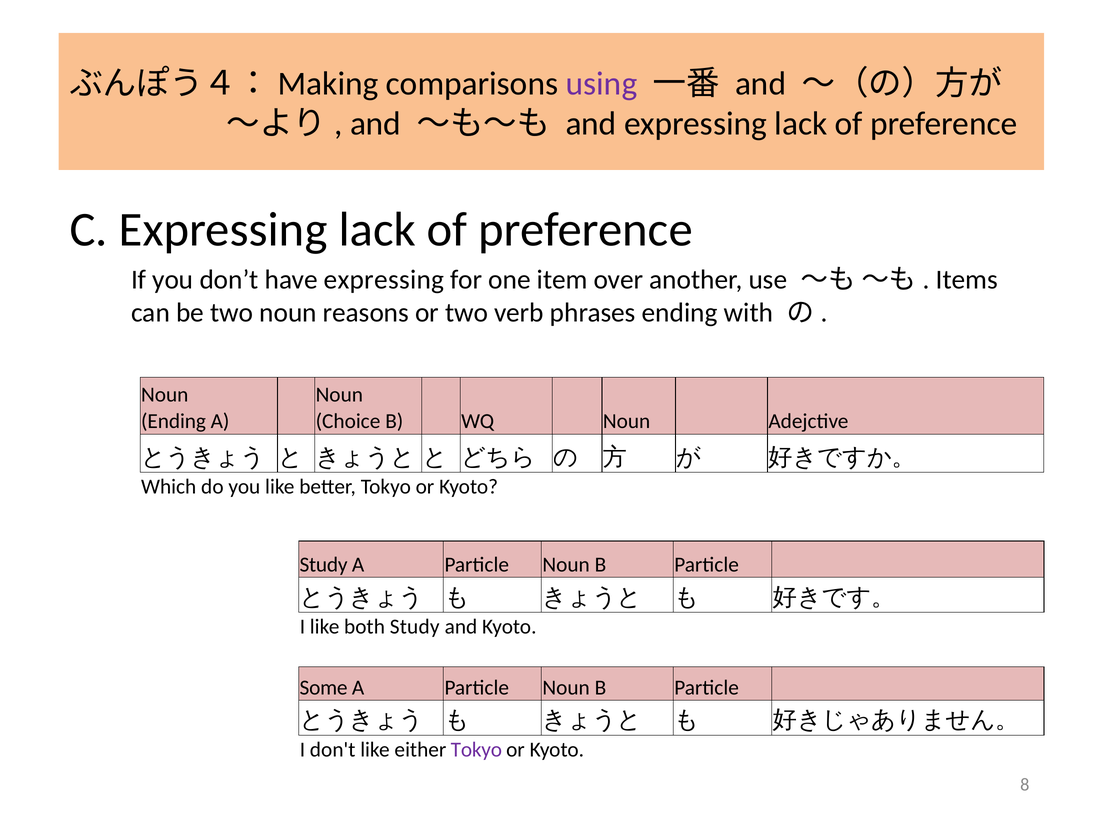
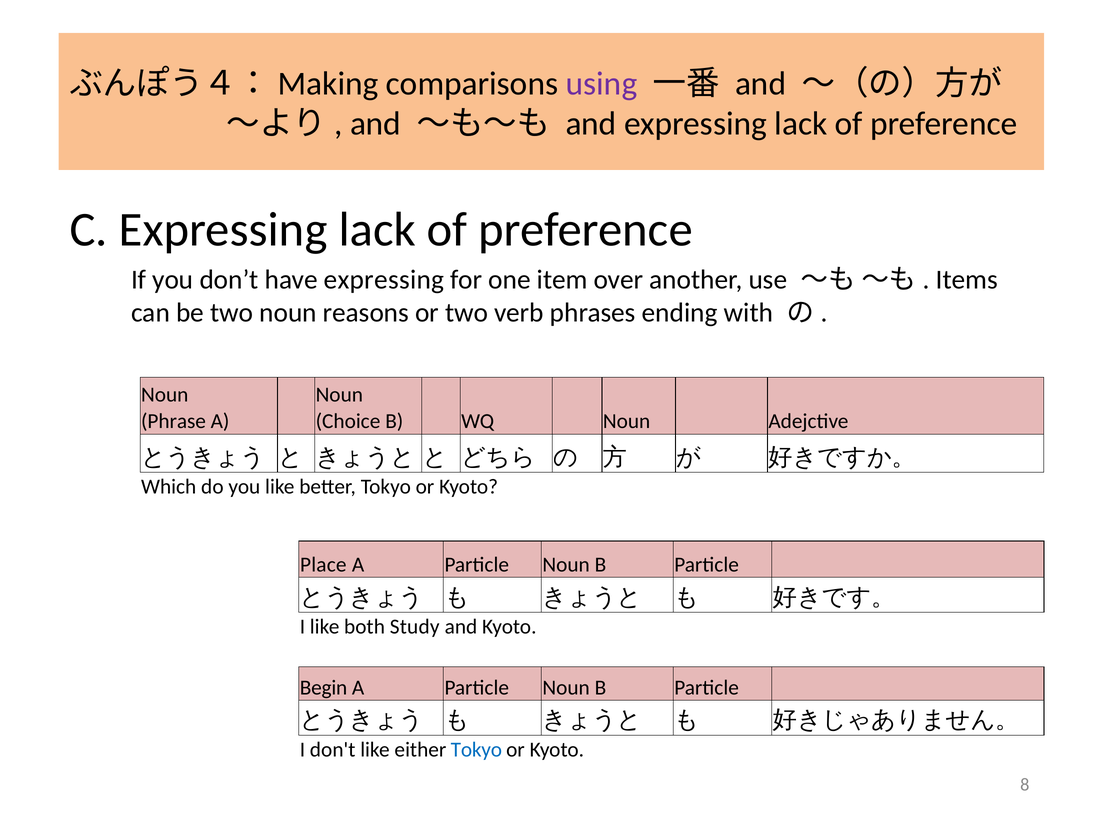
Ending: Ending -> Phrase (173, 421)
Study: Study -> Place (323, 564)
Some: Some -> Begin (324, 687)
Tokyo colour: purple -> blue (476, 749)
